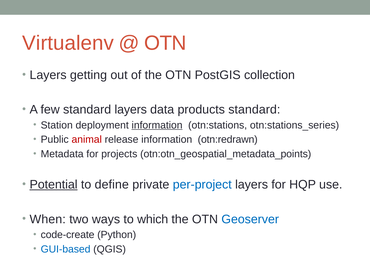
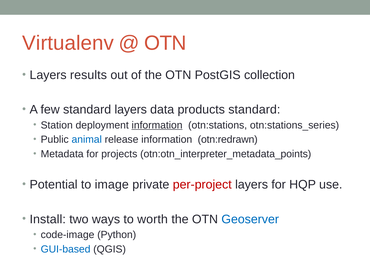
getting: getting -> results (88, 75)
animal colour: red -> blue (87, 139)
otn:otn_geospatial_metadata_points: otn:otn_geospatial_metadata_points -> otn:otn_interpreter_metadata_points (226, 154)
Potential underline: present -> none (54, 184)
define: define -> image (112, 184)
per-project colour: blue -> red (202, 184)
When: When -> Install (48, 219)
which: which -> worth (153, 219)
code-create: code-create -> code-image (68, 234)
